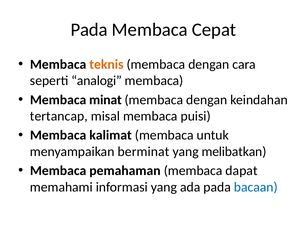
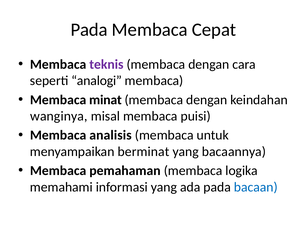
teknis colour: orange -> purple (106, 64)
tertancap: tertancap -> wanginya (59, 116)
kalimat: kalimat -> analisis (110, 135)
melibatkan: melibatkan -> bacaannya (234, 152)
dapat: dapat -> logika (242, 171)
